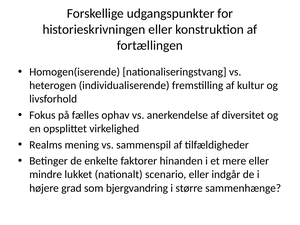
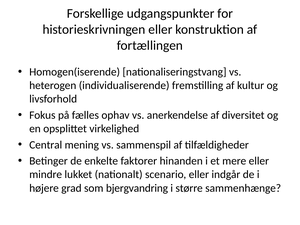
Realms: Realms -> Central (46, 145)
